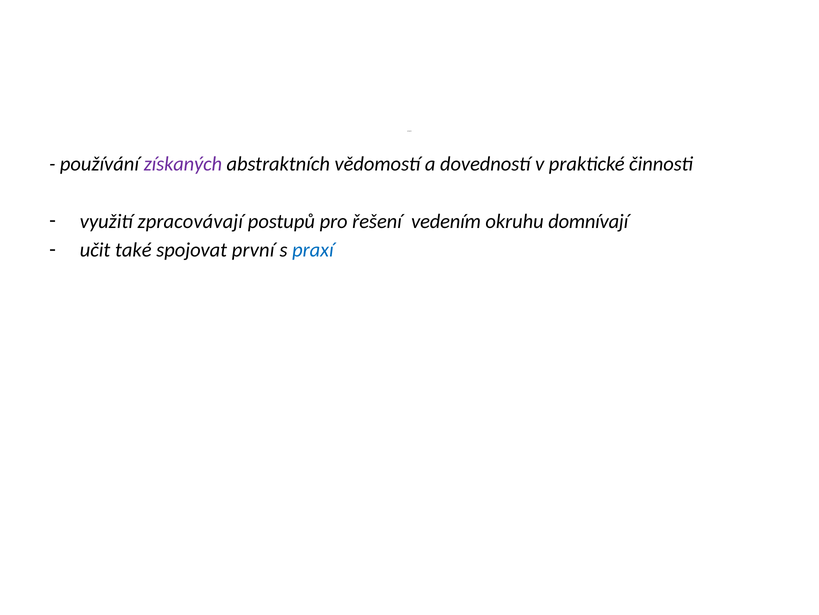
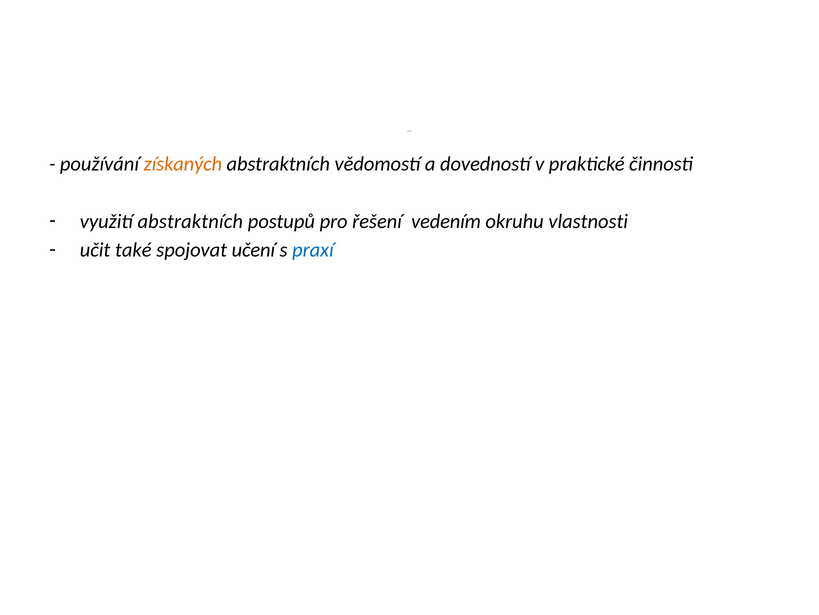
získaných colour: purple -> orange (183, 164)
využití zpracovávají: zpracovávají -> abstraktních (190, 221)
domnívají: domnívají -> vlastnosti (588, 221)
první: první -> učení (253, 250)
